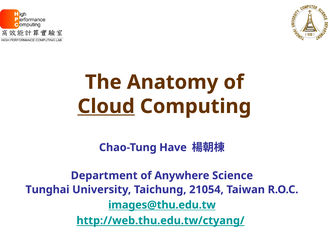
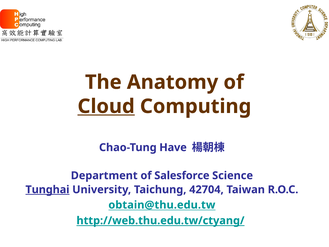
Anywhere: Anywhere -> Salesforce (182, 175)
Tunghai underline: none -> present (47, 189)
21054: 21054 -> 42704 (206, 189)
images@thu.edu.tw: images@thu.edu.tw -> obtain@thu.edu.tw (162, 205)
